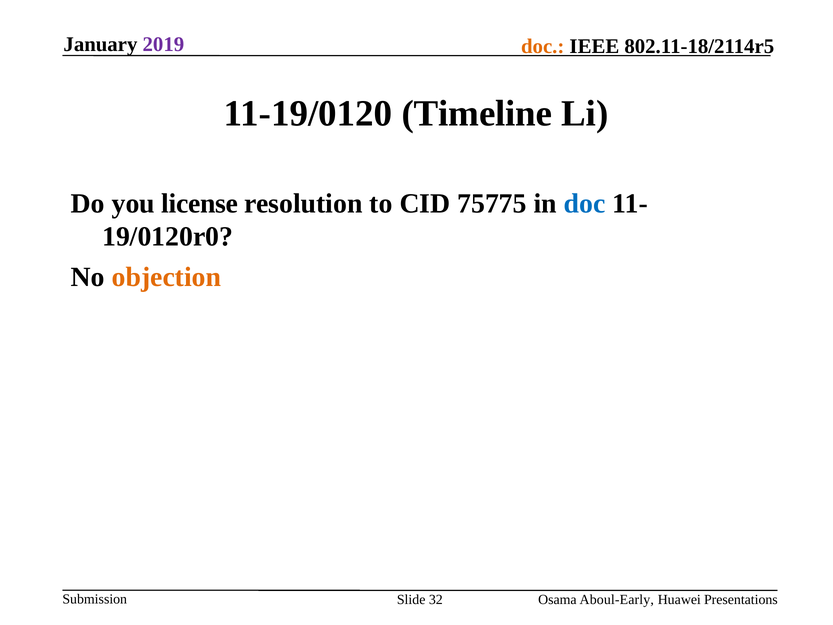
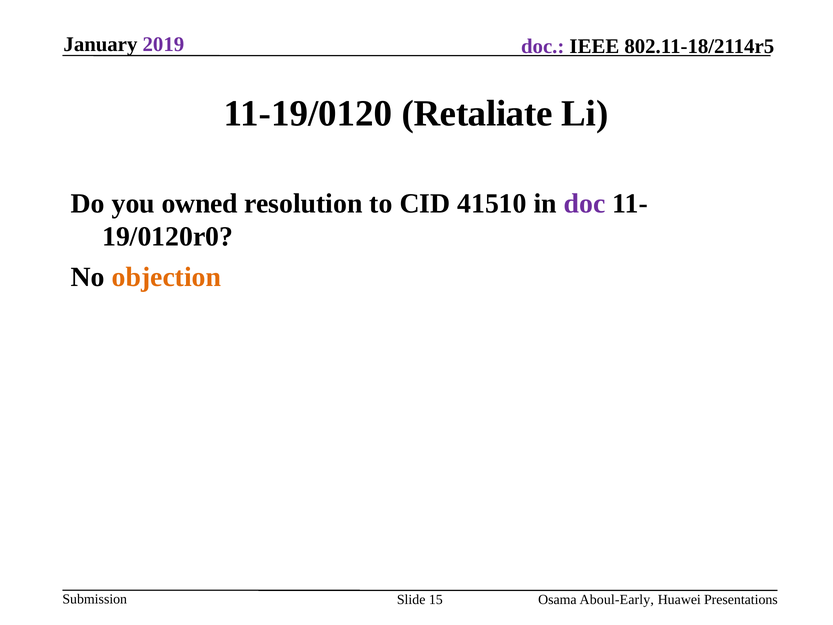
doc colour: orange -> purple (543, 46)
Timeline: Timeline -> Retaliate (477, 114)
license: license -> owned (200, 203)
75775: 75775 -> 41510 (492, 203)
doc colour: blue -> purple (585, 203)
32: 32 -> 15 (436, 599)
